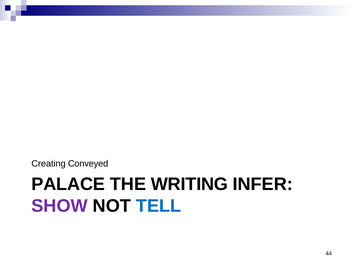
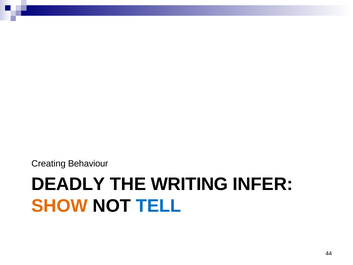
Conveyed: Conveyed -> Behaviour (88, 164)
PALACE: PALACE -> DEADLY (68, 184)
SHOW colour: purple -> orange (60, 206)
